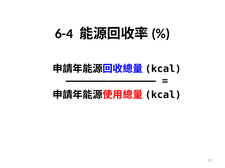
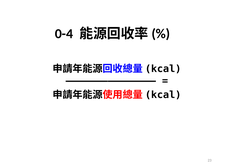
6-4: 6-4 -> 0-4 (64, 34)
